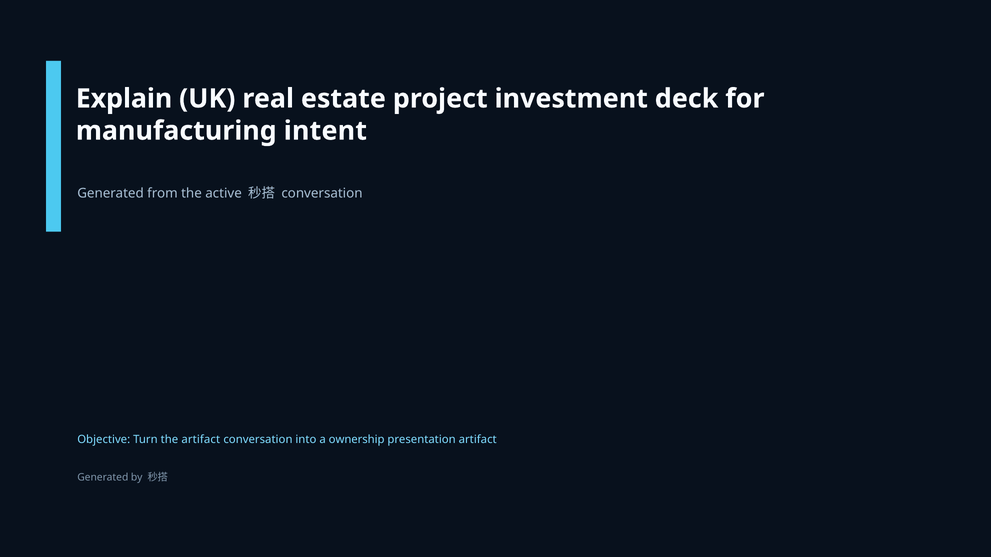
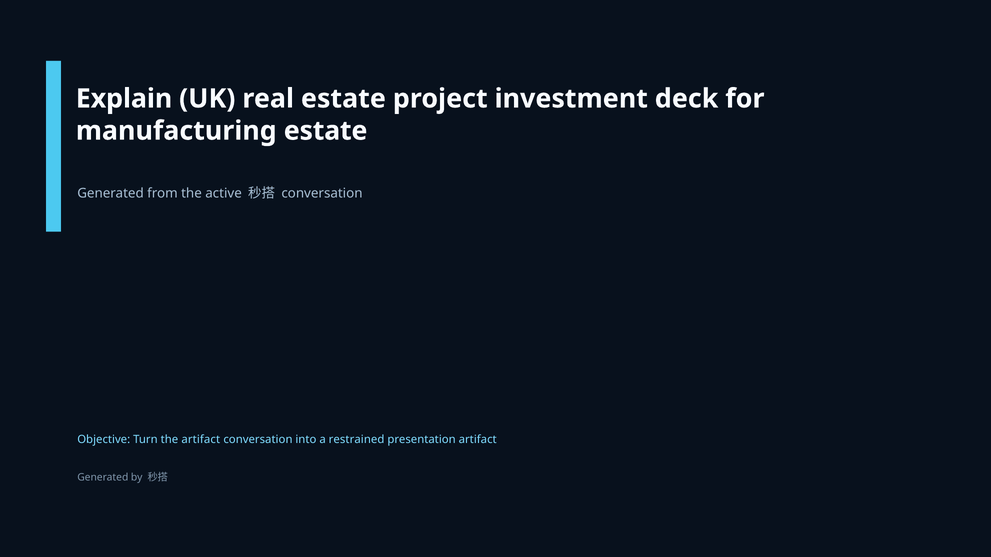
manufacturing intent: intent -> estate (326, 131)
ownership: ownership -> restrained (357, 440)
